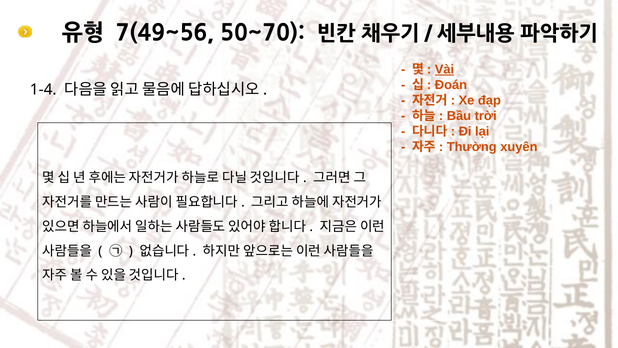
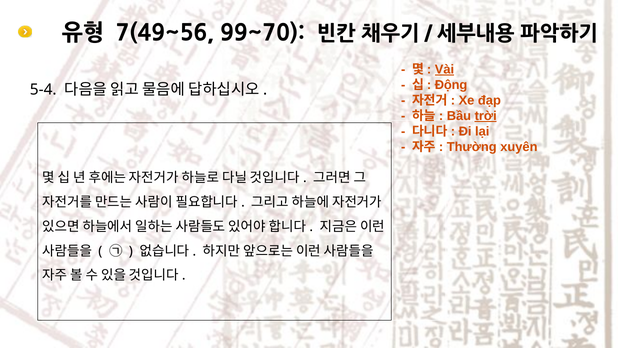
50~70: 50~70 -> 99~70 (263, 33)
Đoán: Đoán -> Động (451, 85)
1-4: 1-4 -> 5-4 (43, 89)
trời underline: none -> present (486, 116)
